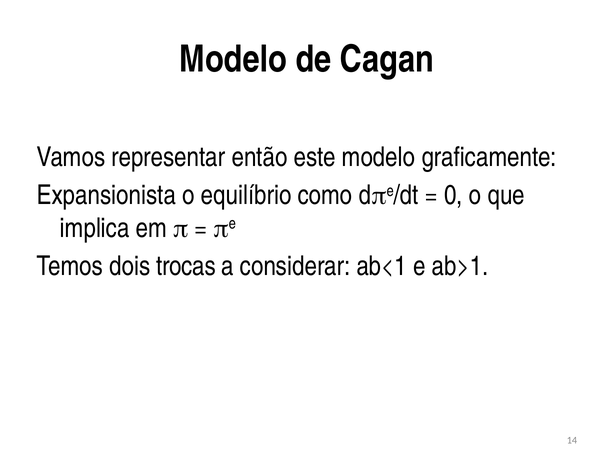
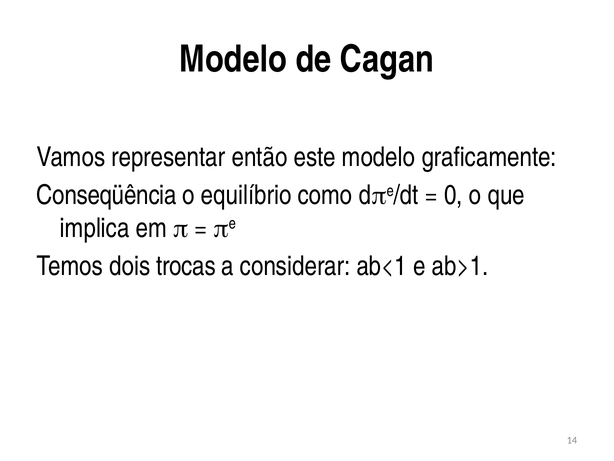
Expansionista: Expansionista -> Conseqüência (107, 195)
